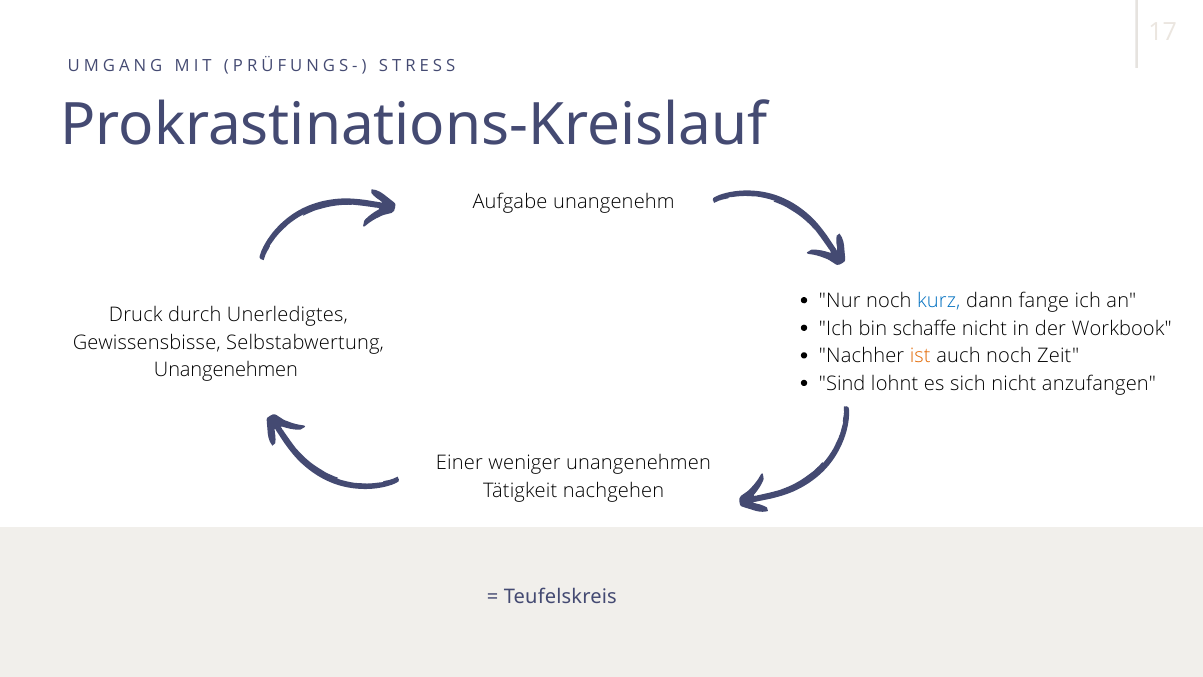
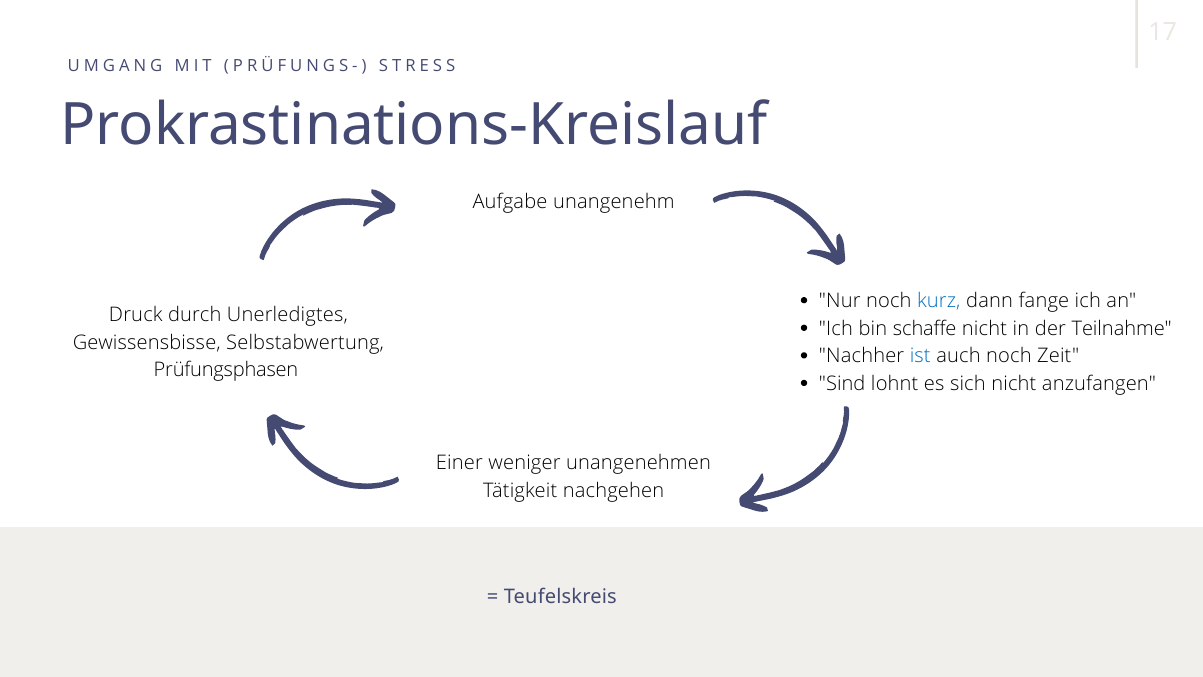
Workbook: Workbook -> Teilnahme (1122, 329)
ist colour: orange -> blue (920, 356)
Unangenehmen: Unangenehmen -> Prüfungsphasen (226, 370)
